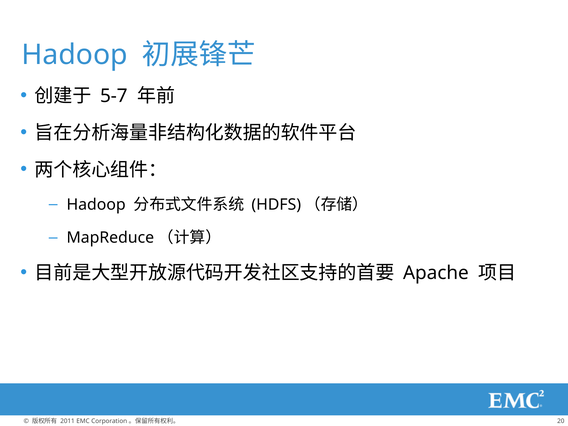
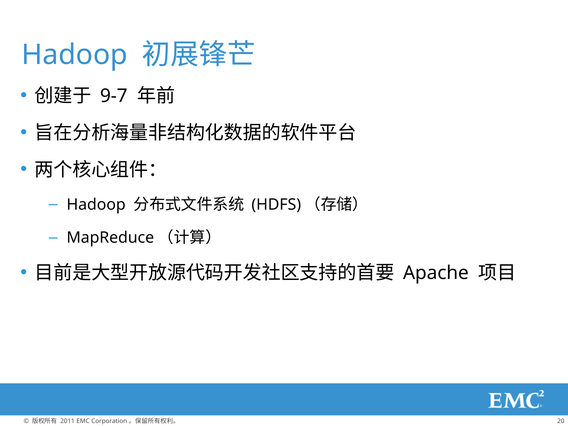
5-7: 5-7 -> 9-7 (114, 96)
